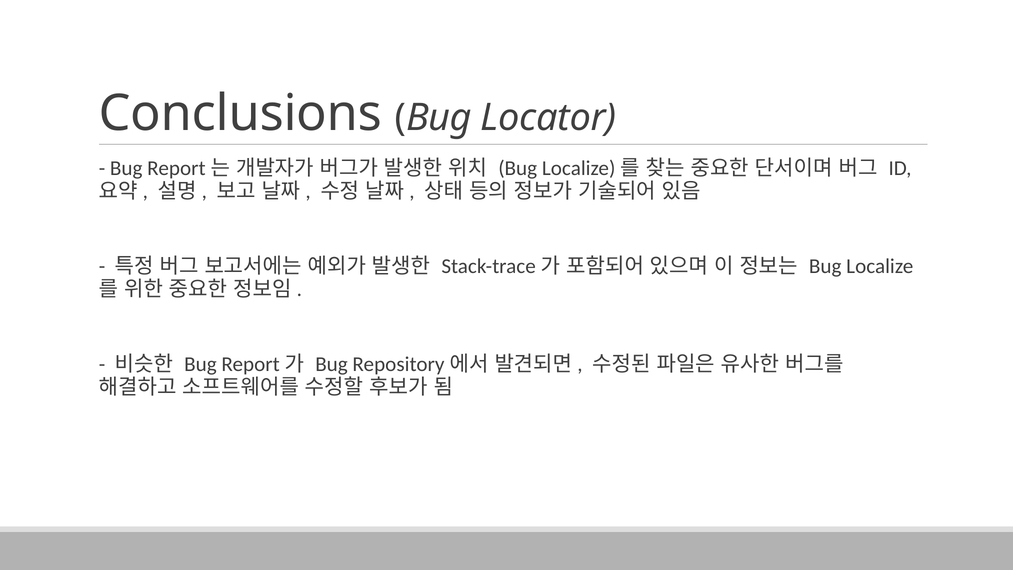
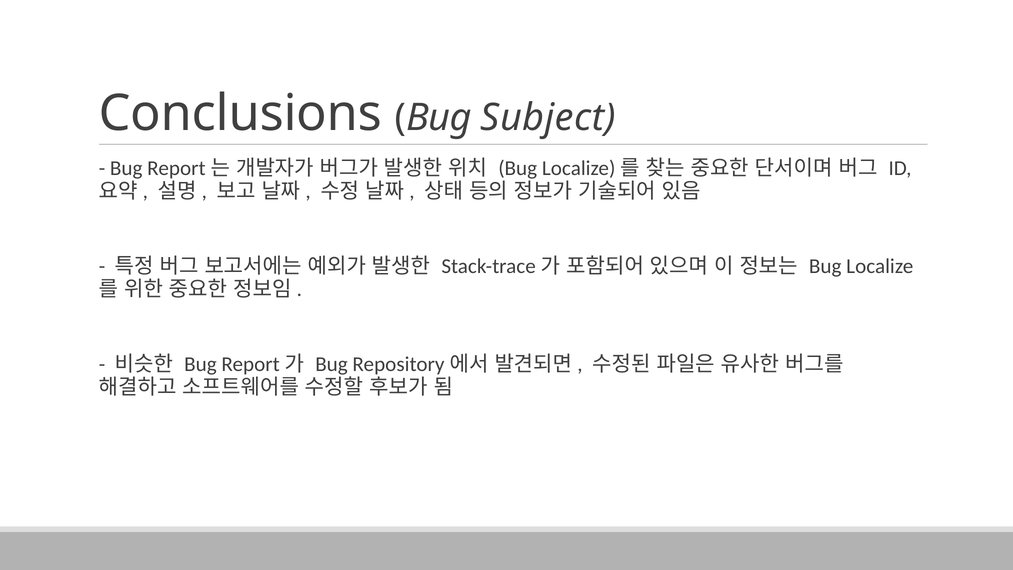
Locator: Locator -> Subject (548, 118)
